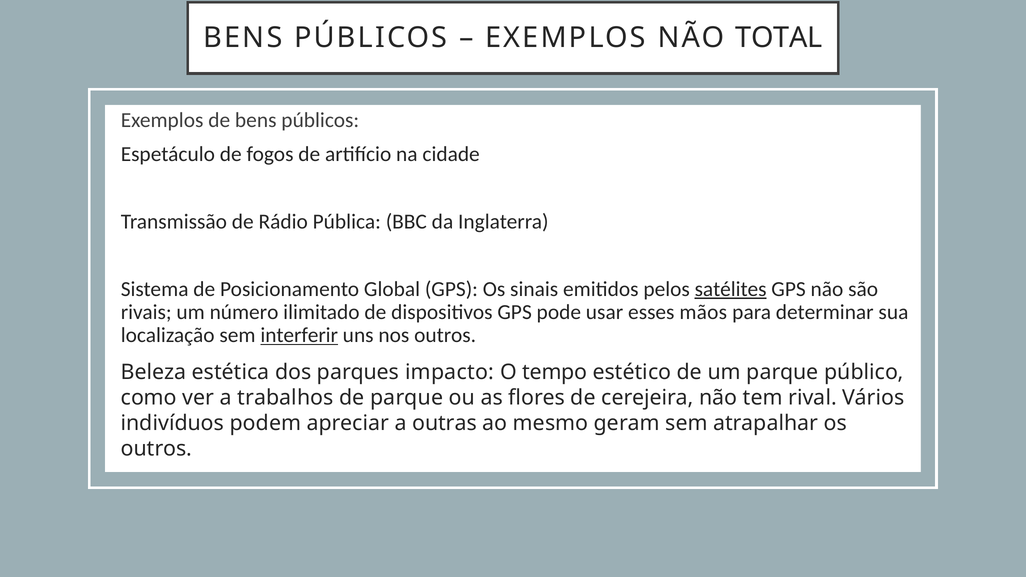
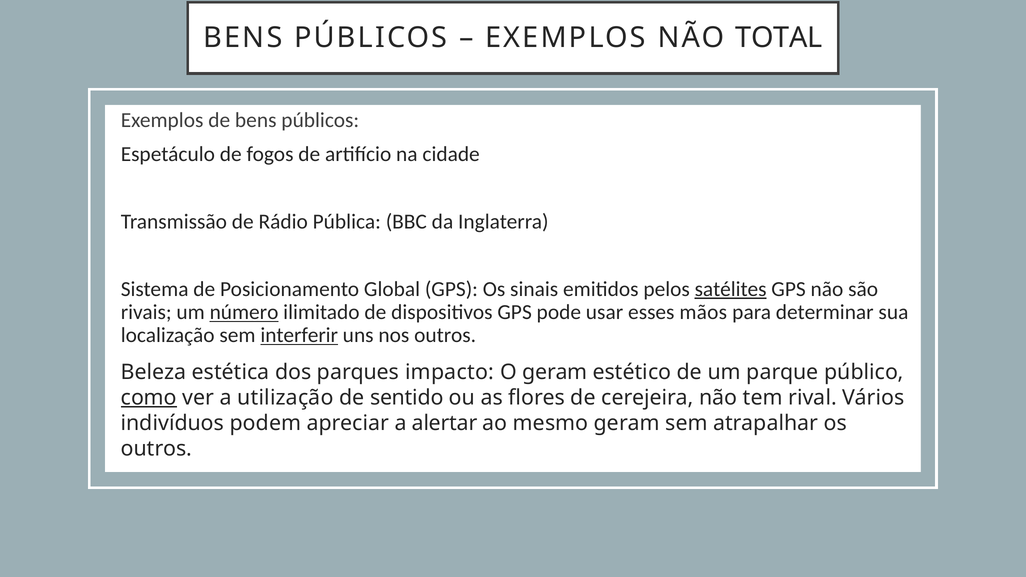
número underline: none -> present (244, 312)
O tempo: tempo -> geram (555, 372)
como underline: none -> present (149, 398)
trabalhos: trabalhos -> utilização (285, 398)
de parque: parque -> sentido (407, 398)
outras: outras -> alertar (445, 423)
